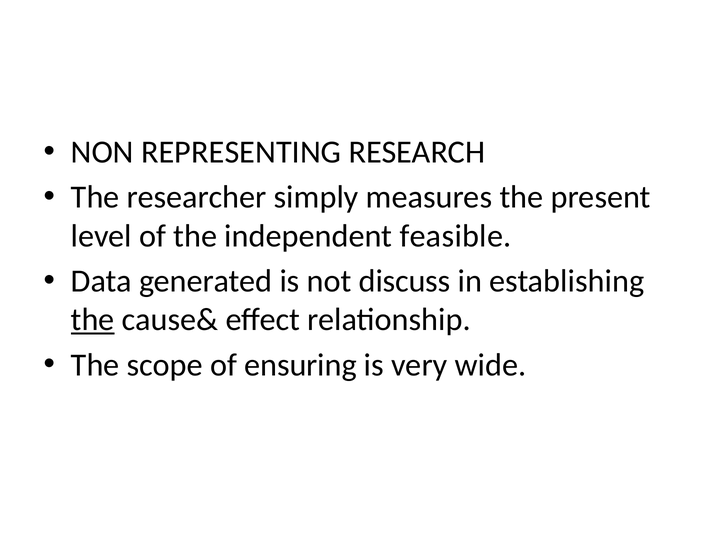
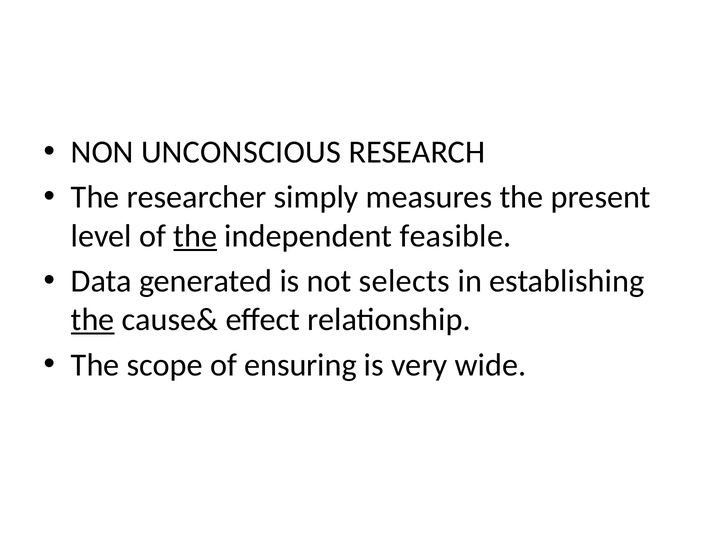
REPRESENTING: REPRESENTING -> UNCONSCIOUS (241, 152)
the underline: none -> present (195, 236)
discuss: discuss -> selects (404, 281)
